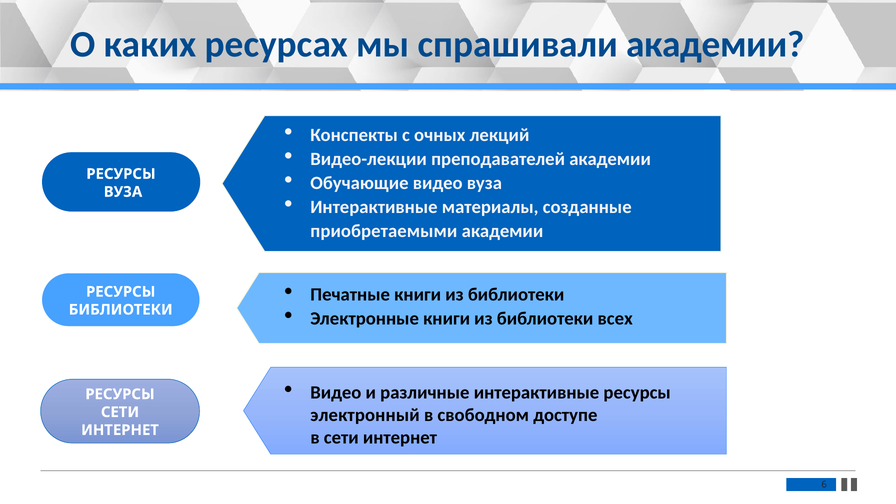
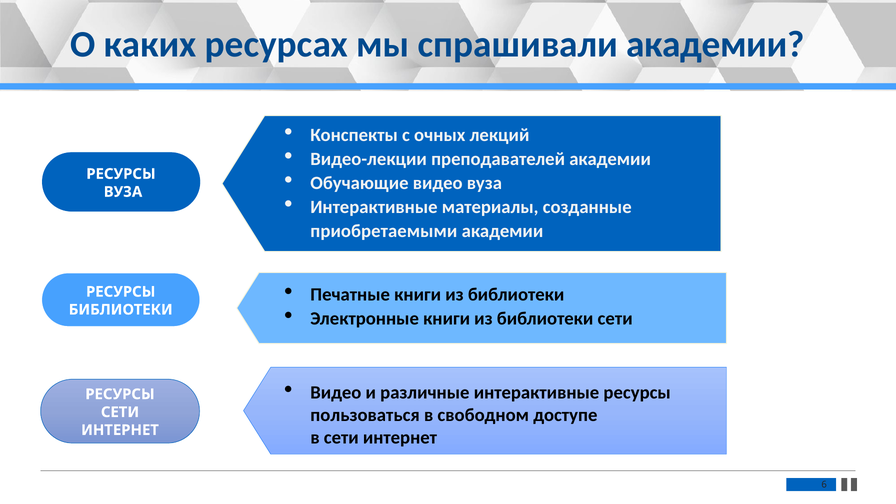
библиотеки всех: всех -> сети (615, 319)
электронный: электронный -> пользоваться (365, 415)
